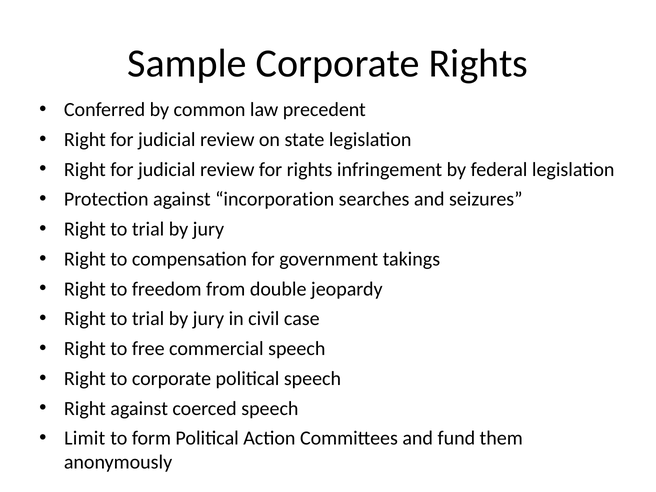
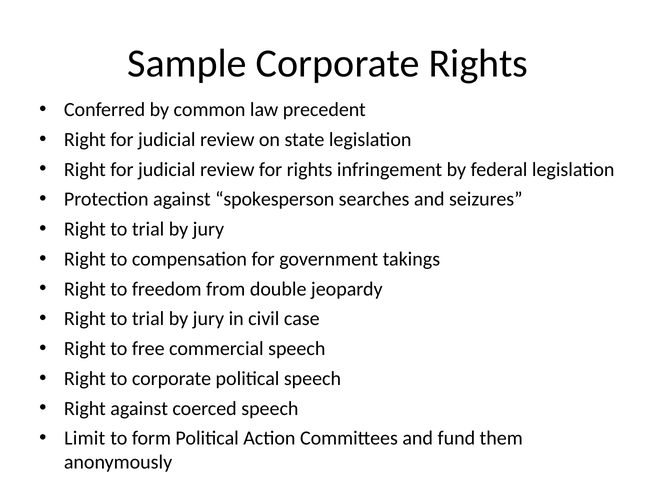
incorporation: incorporation -> spokesperson (275, 199)
